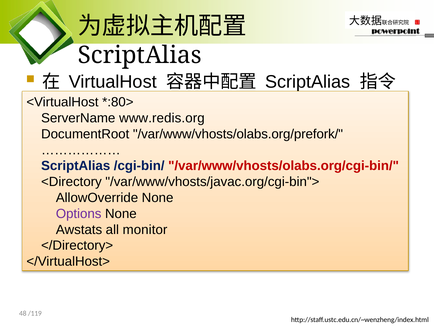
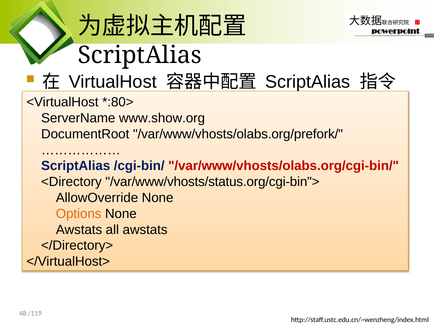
www.redis.org: www.redis.org -> www.show.org (162, 118)
/var/www/vhosts/javac.org/cgi-bin">: /var/www/vhosts/javac.org/cgi-bin"> -> /var/www/vhosts/status.org/cgi-bin"> (212, 182)
Options colour: purple -> orange (79, 213)
all monitor: monitor -> awstats (145, 229)
